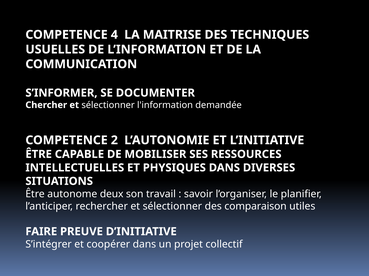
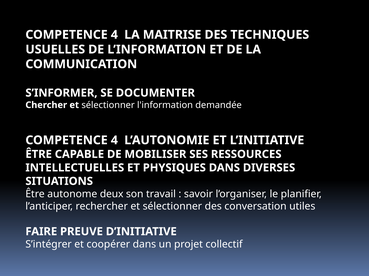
2: 2 -> 4 (114, 141)
comparaison: comparaison -> conversation (255, 207)
